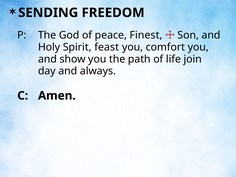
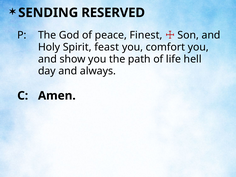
FREEDOM: FREEDOM -> RESERVED (113, 13)
join: join -> hell (193, 59)
